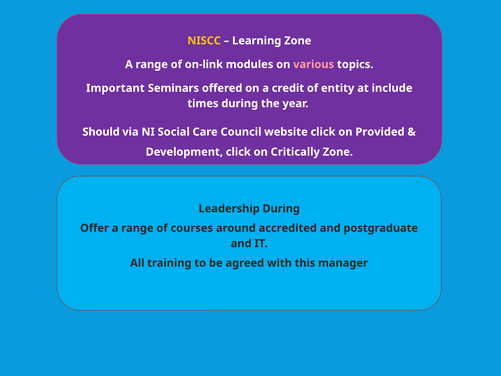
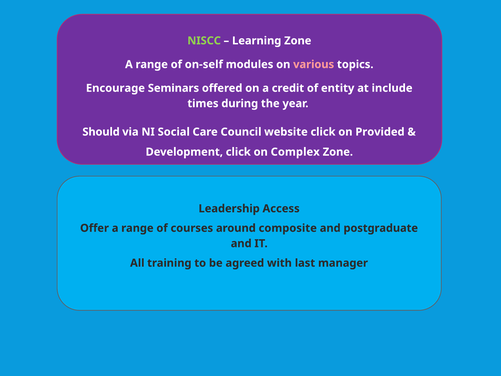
NISCC colour: yellow -> light green (204, 41)
on-link: on-link -> on-self (204, 64)
Important: Important -> Encourage (115, 88)
Critically: Critically -> Complex (295, 152)
Leadership During: During -> Access (281, 208)
accredited: accredited -> composite (288, 228)
this: this -> last (305, 263)
